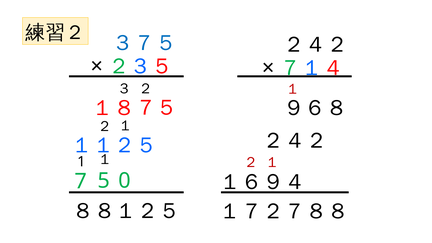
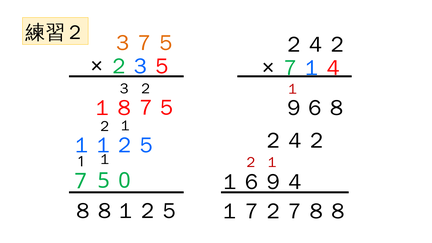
３７５ colour: blue -> orange (144, 43)
